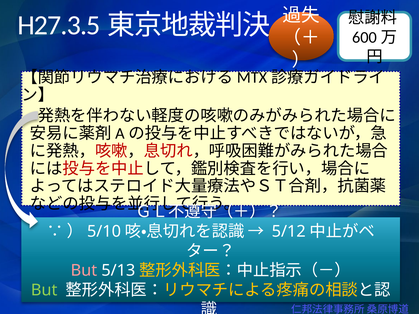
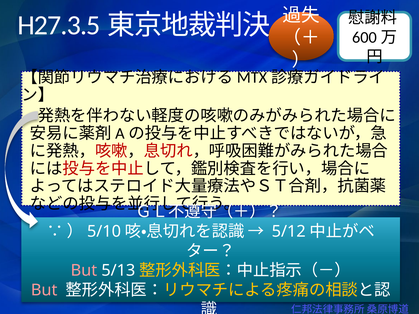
But colour: light green -> pink (44, 290)
